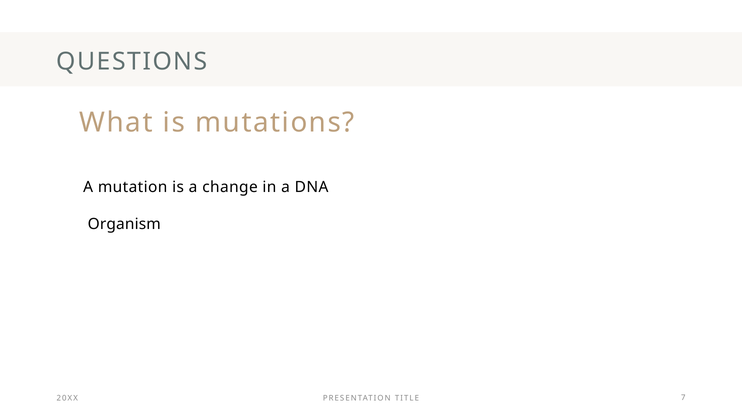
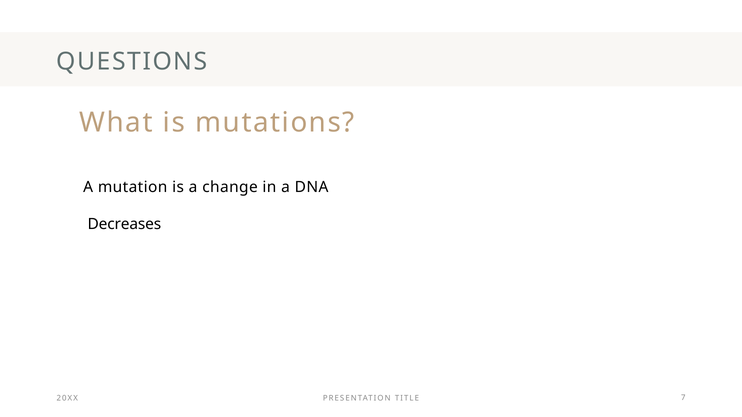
Organism: Organism -> Decreases (124, 224)
